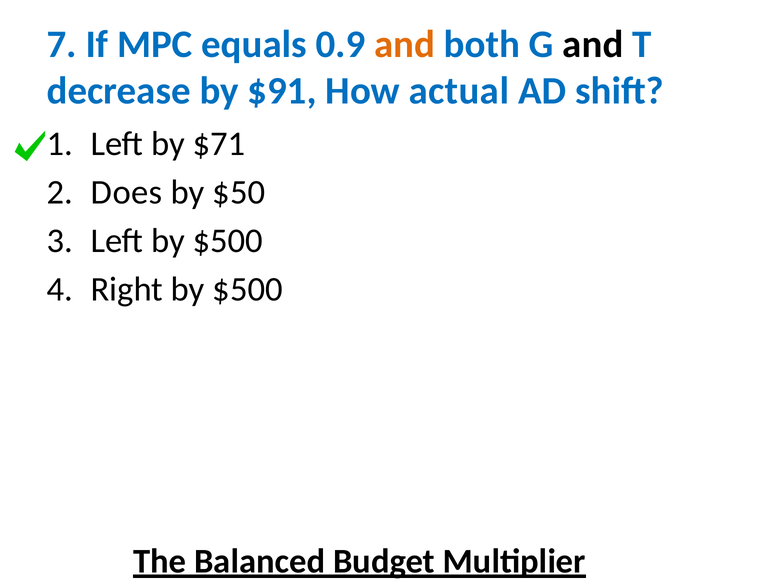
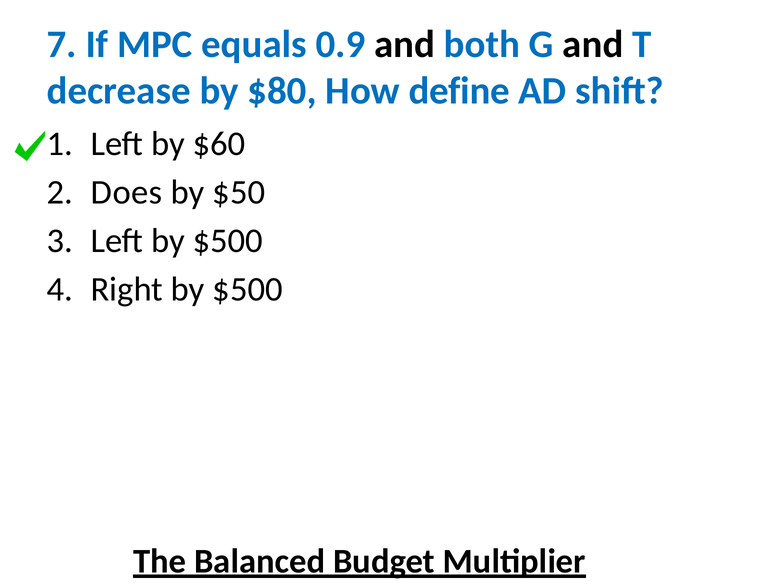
and colour: orange -> black (405, 44)
$91: $91 -> $80 (282, 91)
actual: actual -> define (459, 91)
$71: $71 -> $60 (219, 144)
